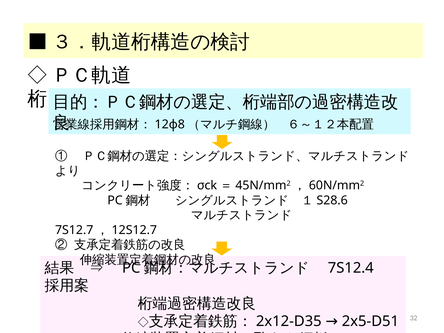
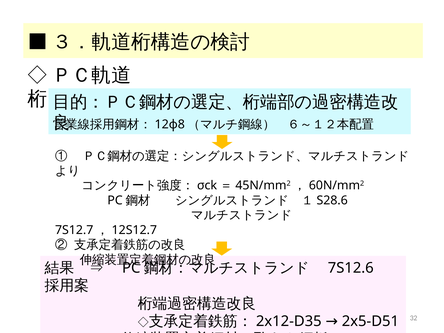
7S12.4: 7S12.4 -> 7S12.6 (351, 268)
